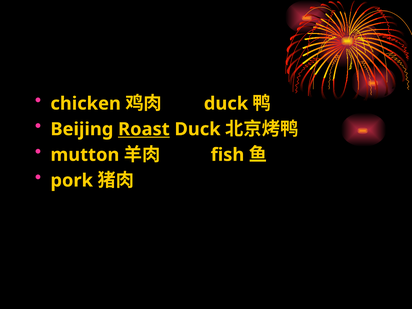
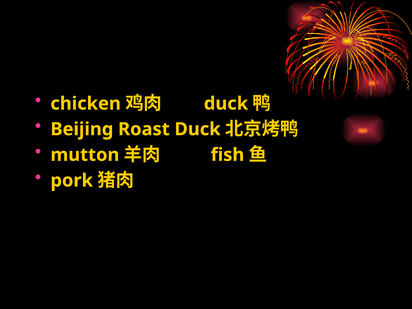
Roast underline: present -> none (144, 129)
